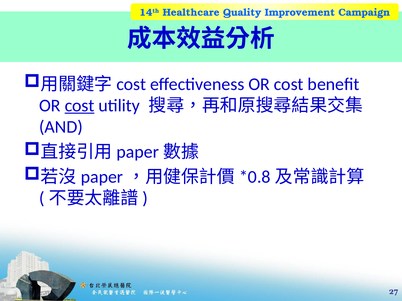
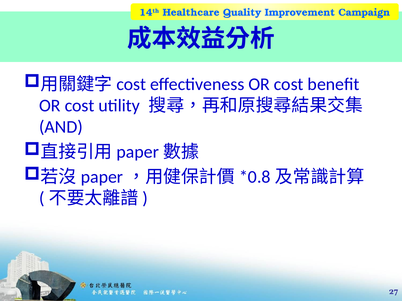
cost underline: present -> none (80, 106)
